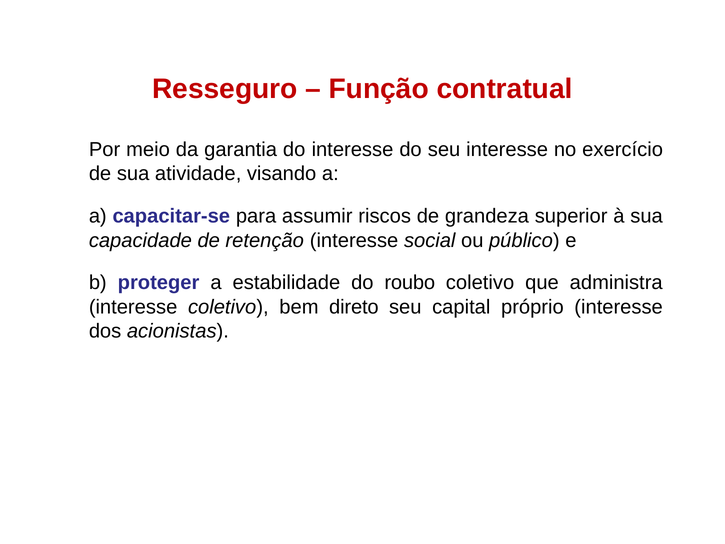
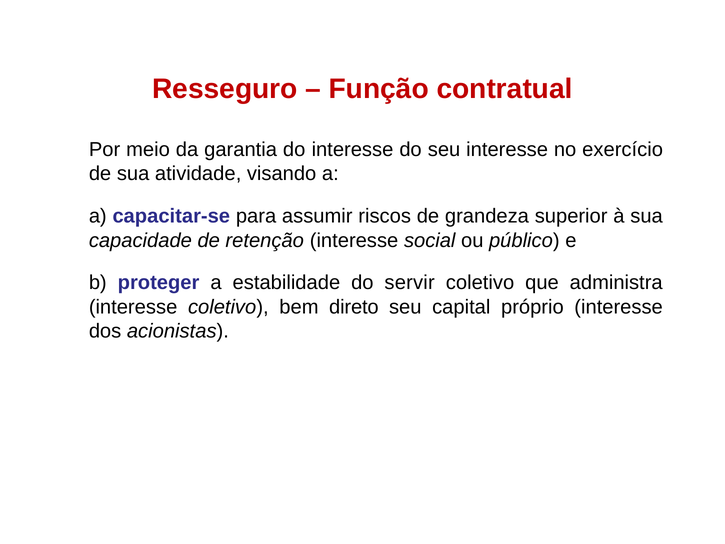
roubo: roubo -> servir (410, 283)
